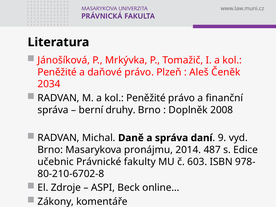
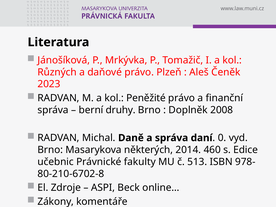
Peněžité: Peněžité -> Různých (57, 72)
2034: 2034 -> 2023 (49, 84)
9: 9 -> 0 (222, 138)
pronájmu: pronájmu -> některých (149, 150)
487: 487 -> 460 (212, 150)
603: 603 -> 513 (197, 162)
